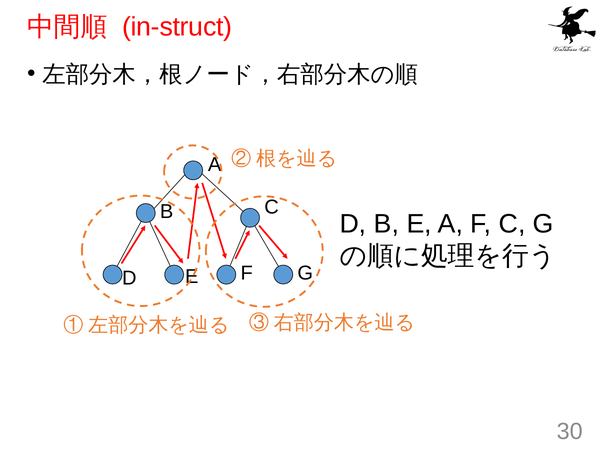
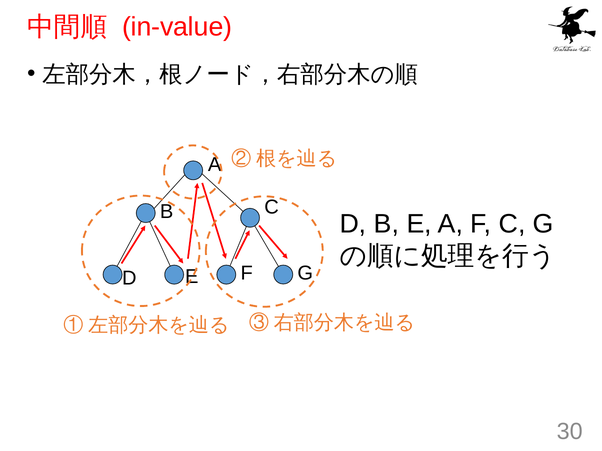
in-struct: in-struct -> in-value (177, 27)
